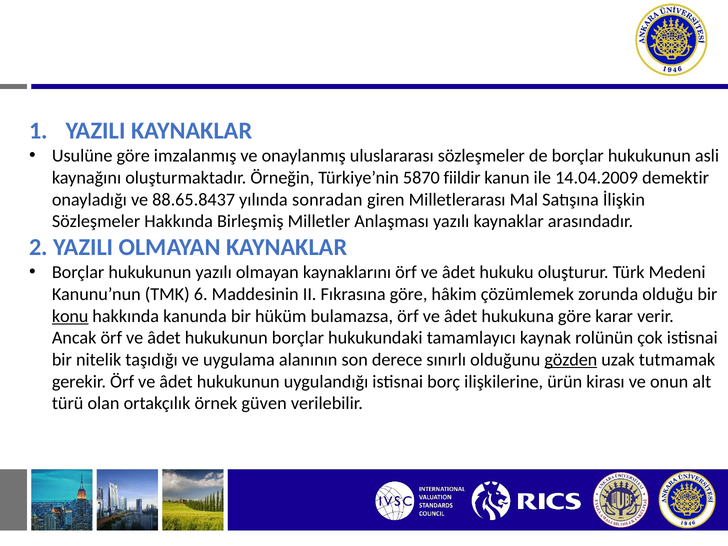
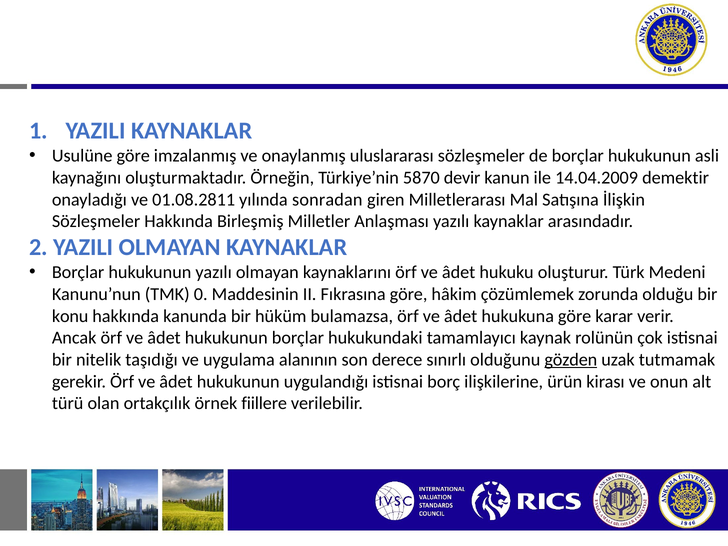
fiildir: fiildir -> devir (462, 178)
88.65.8437: 88.65.8437 -> 01.08.2811 (194, 200)
6: 6 -> 0 (201, 294)
konu underline: present -> none (70, 316)
güven: güven -> fiillere (264, 403)
